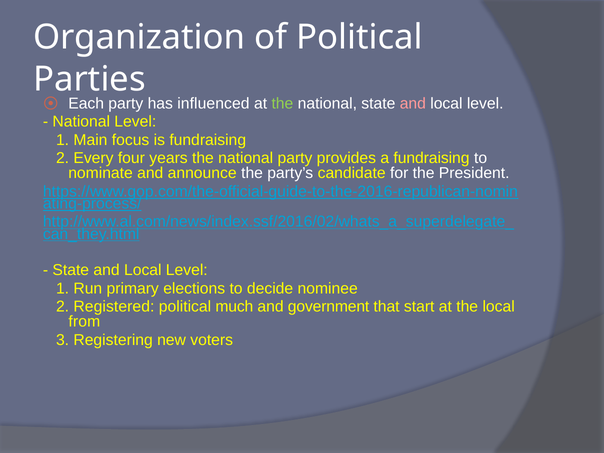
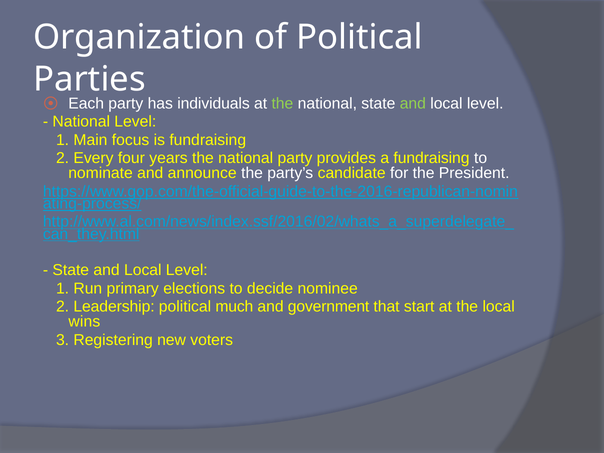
influenced: influenced -> individuals (214, 104)
and colour: pink -> light green (413, 104)
Registered: Registered -> Leadership (114, 307)
from: from -> wins (84, 322)
